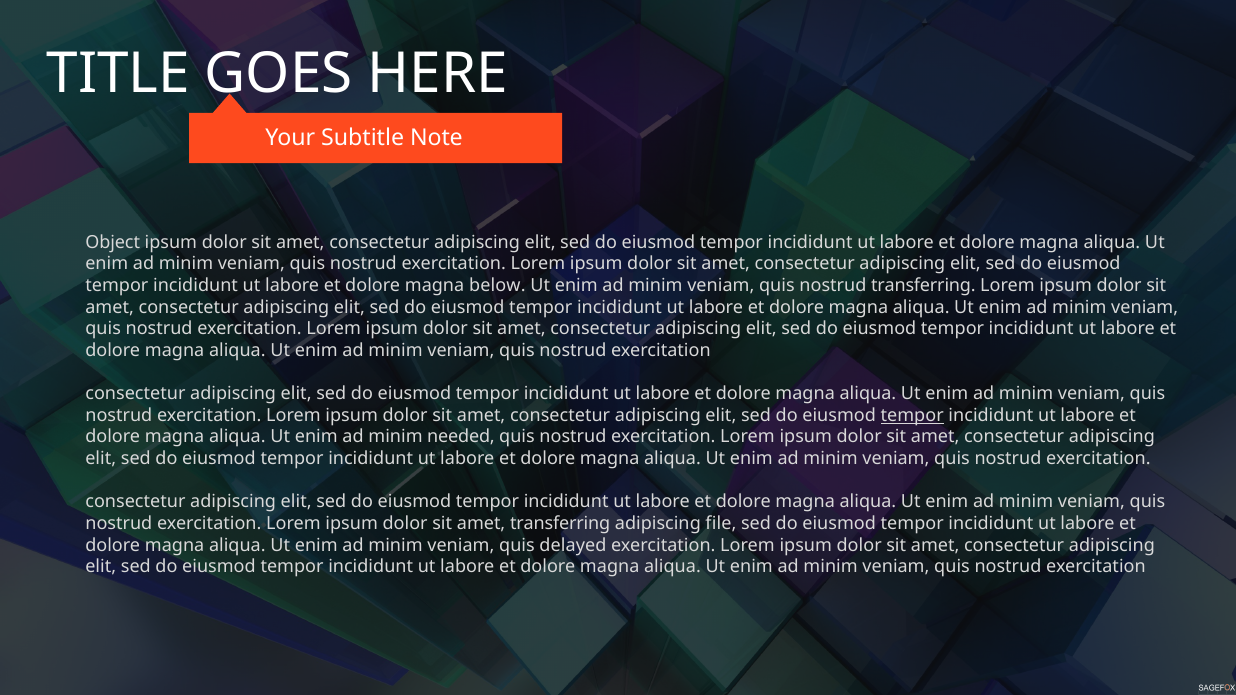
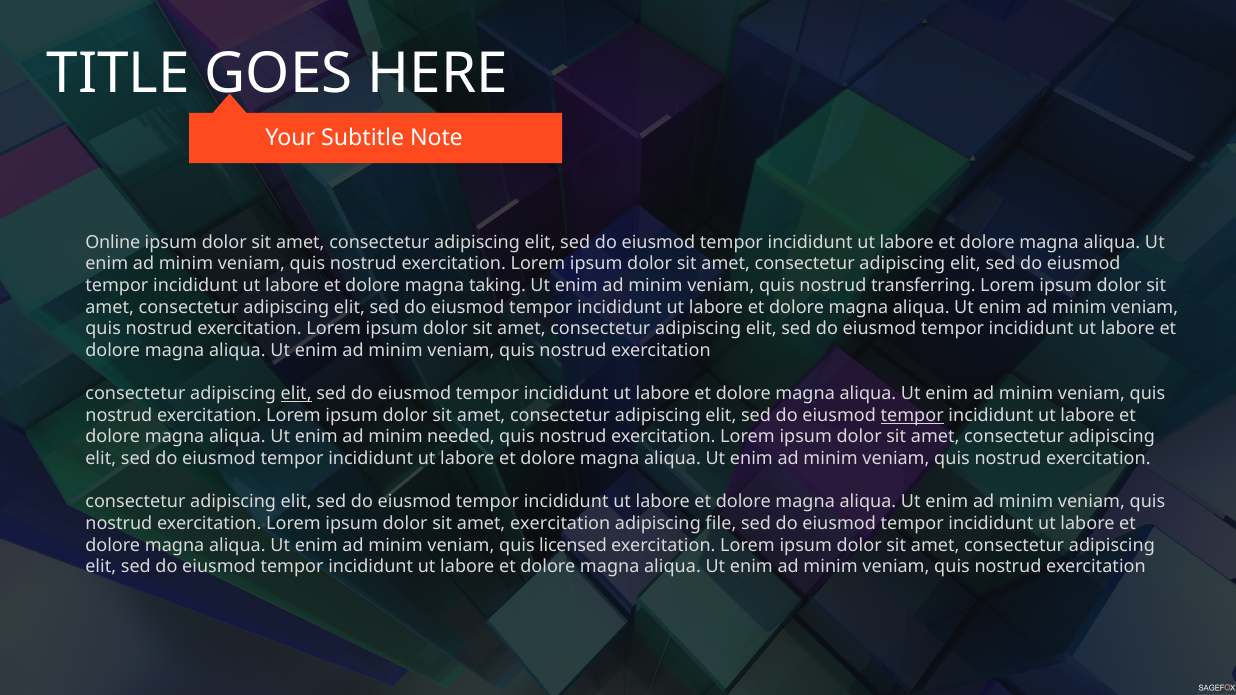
Object: Object -> Online (113, 242)
below: below -> taking (497, 286)
elit underline: none -> present (296, 394)
amet transferring: transferring -> exercitation (560, 524)
delayed: delayed -> licensed (573, 545)
